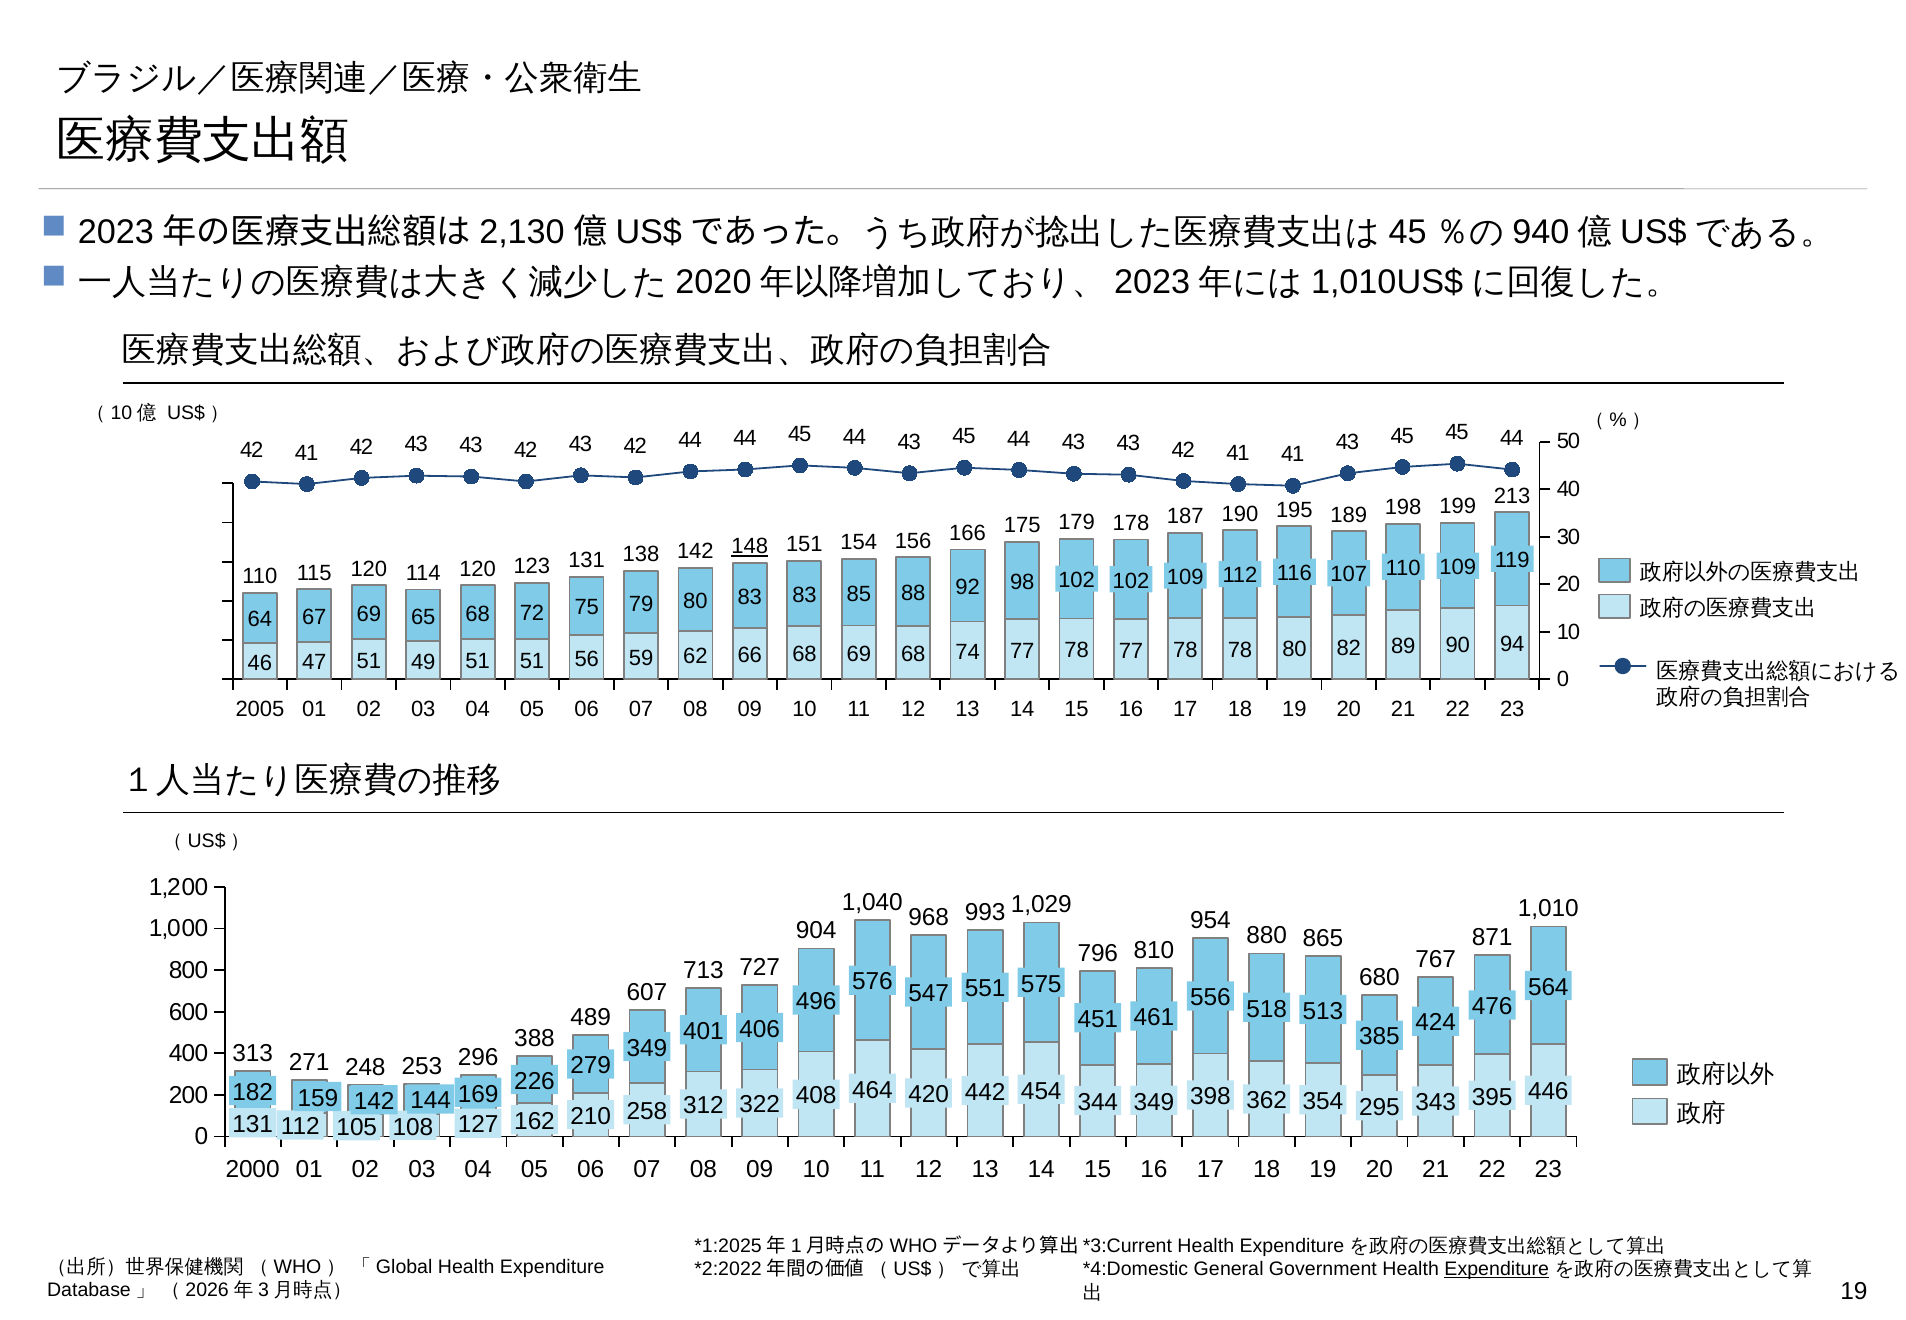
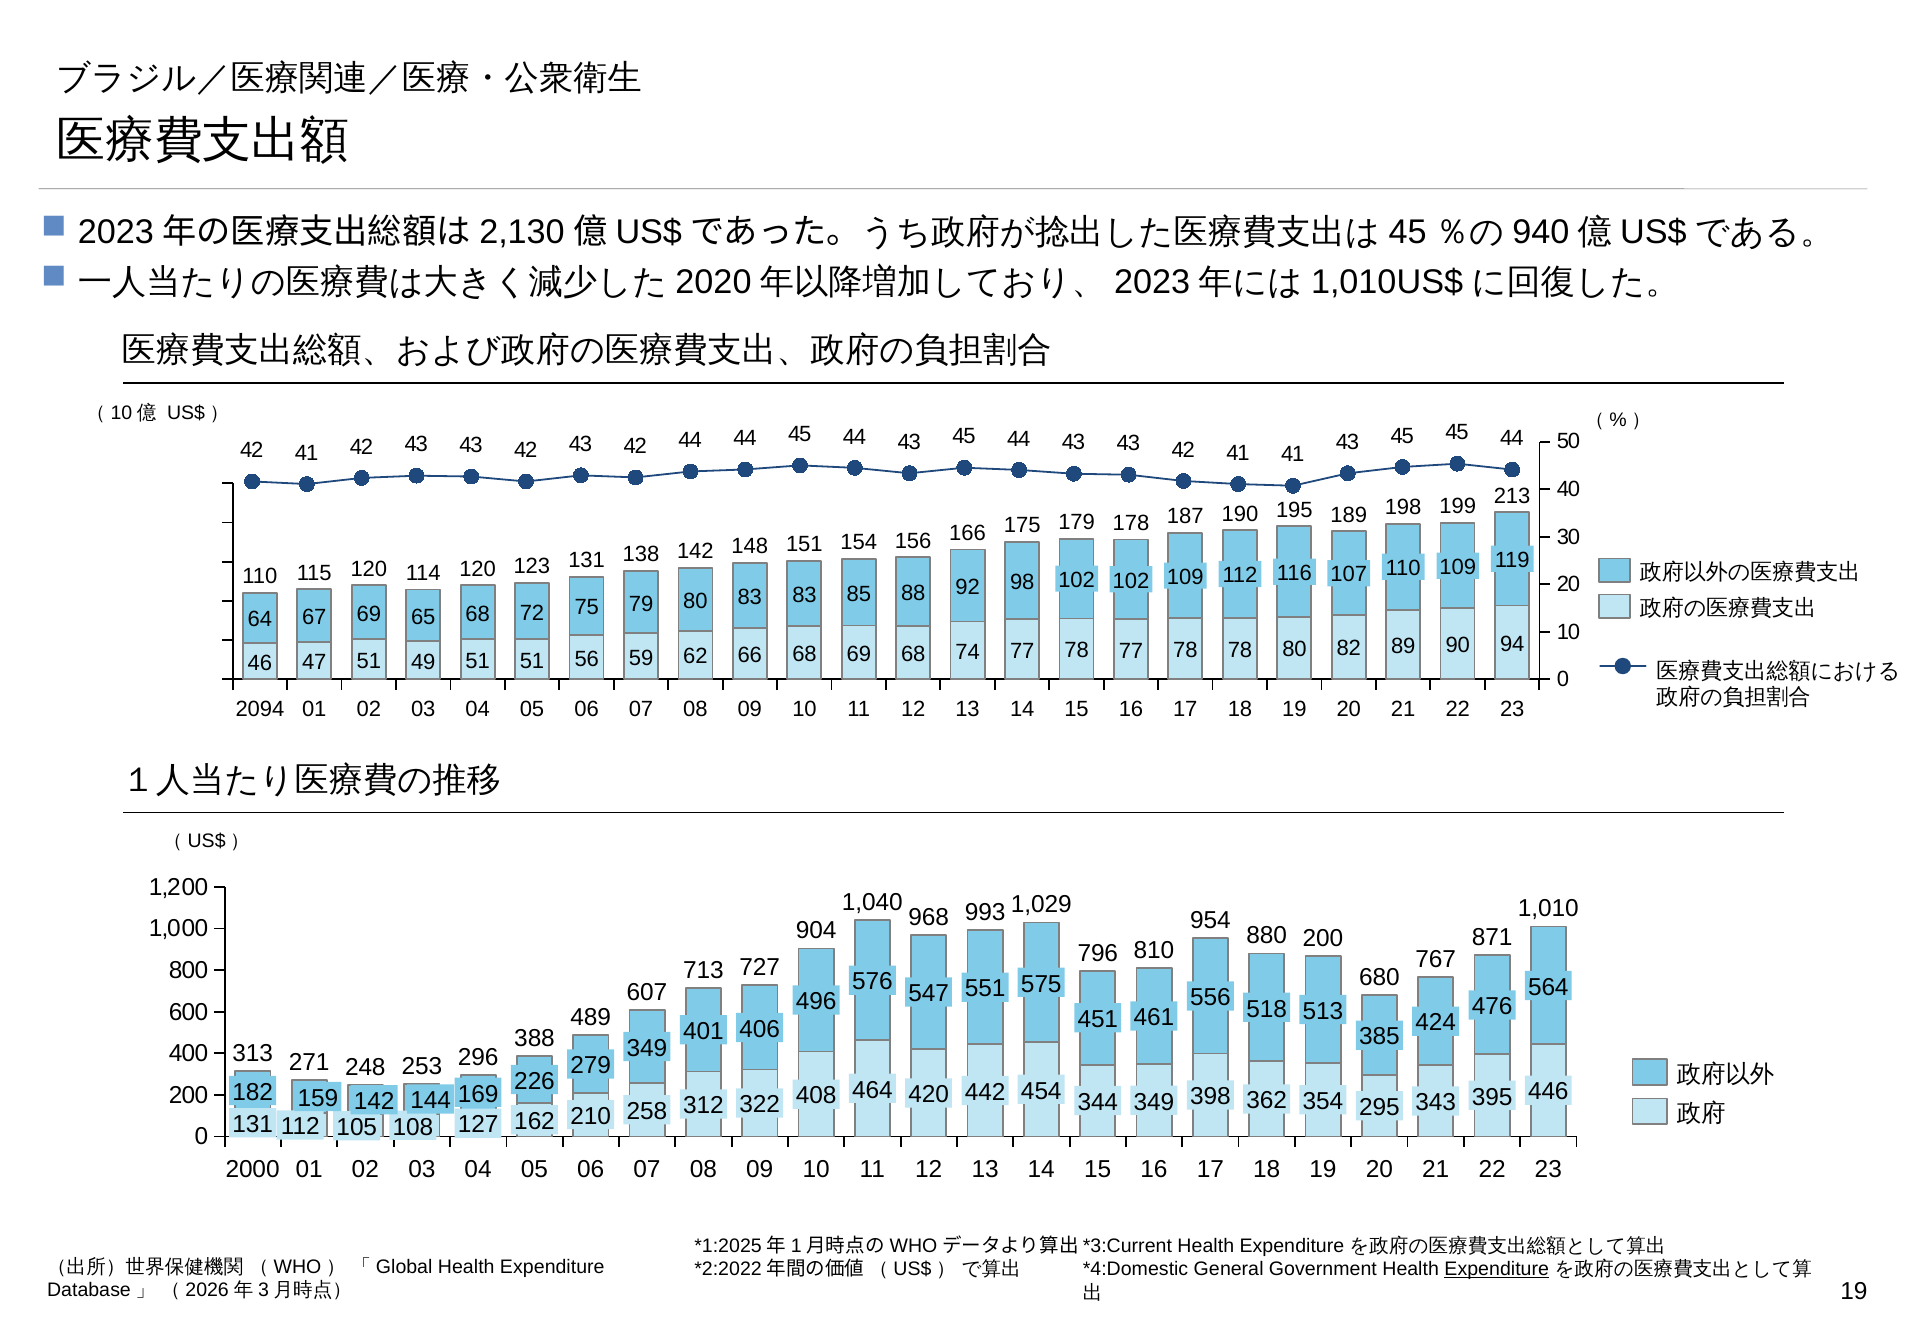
148 underline: present -> none (750, 546)
2005: 2005 -> 2094 (260, 709)
880 865: 865 -> 200 (1323, 938)
